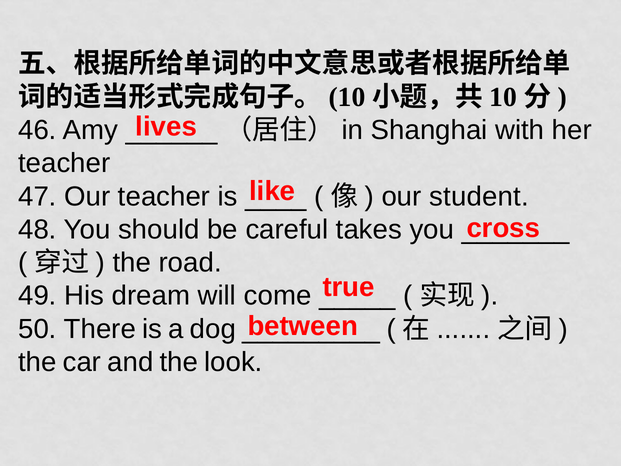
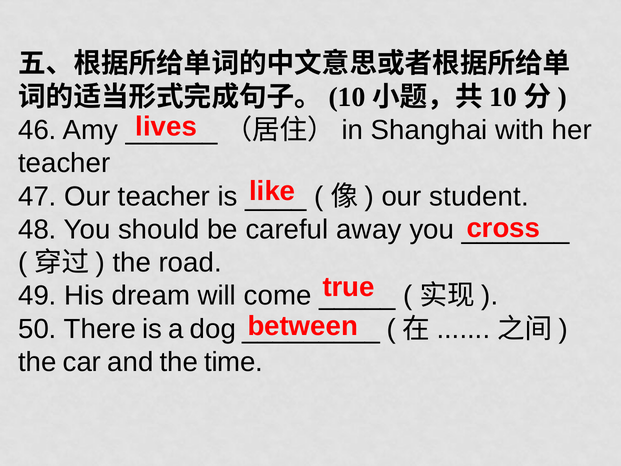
takes: takes -> away (369, 229)
look: look -> time (234, 362)
